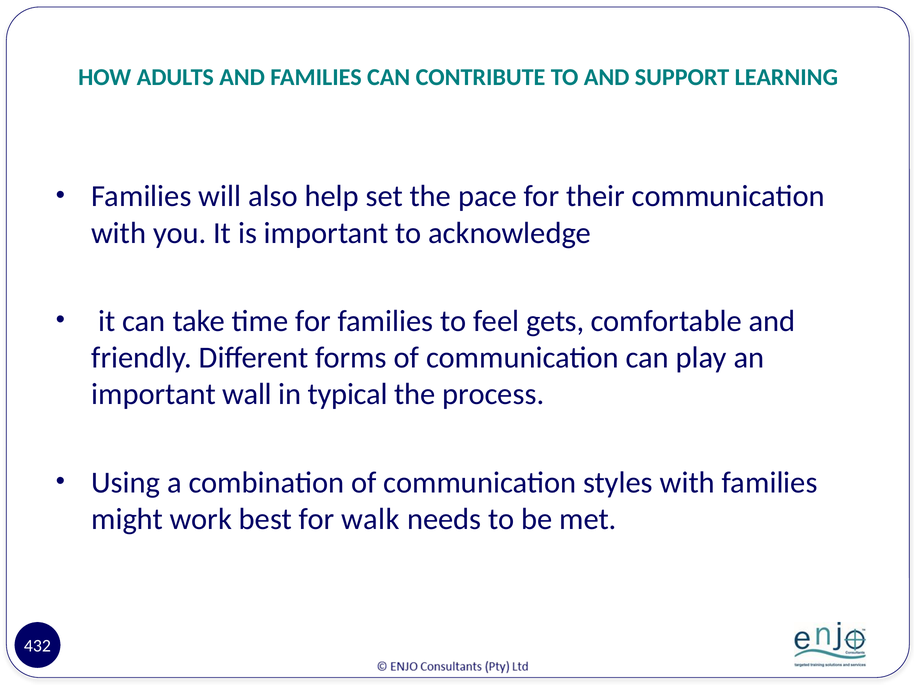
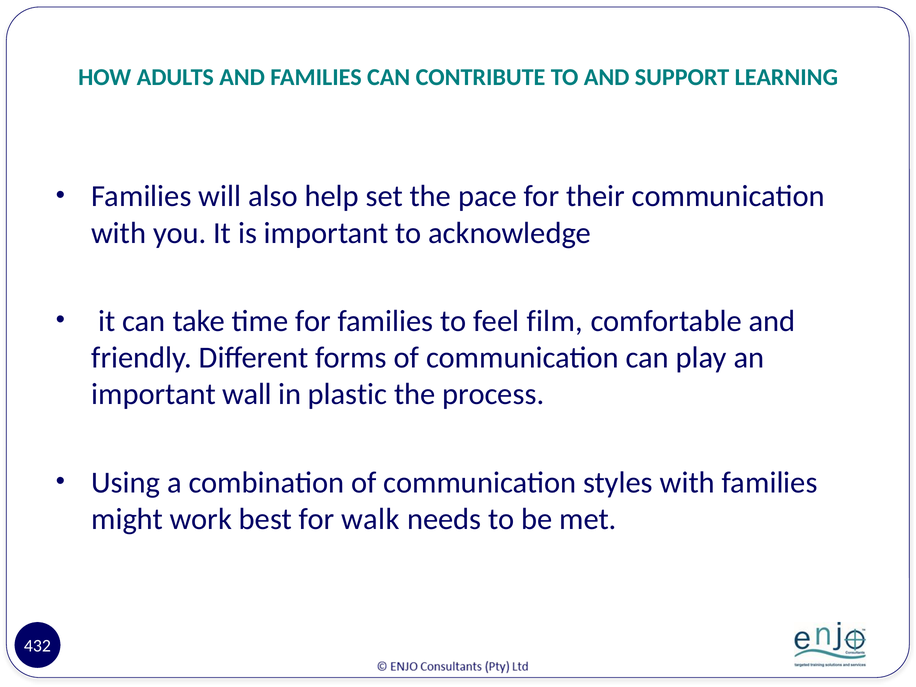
gets: gets -> film (555, 321)
typical: typical -> plastic (348, 394)
